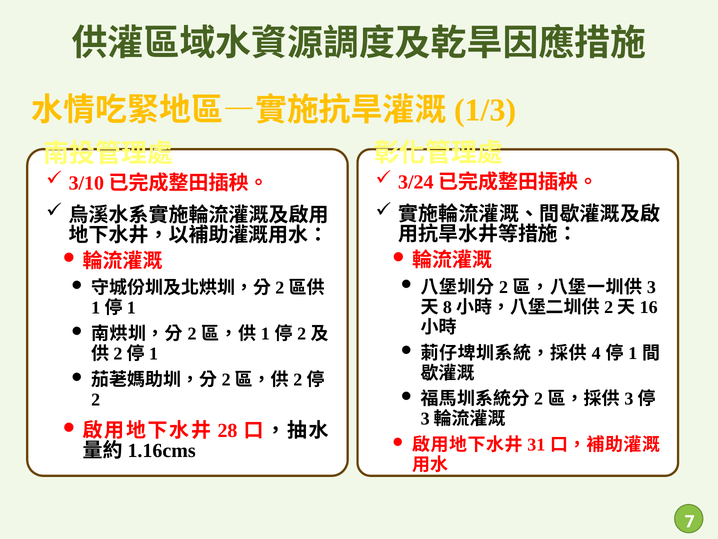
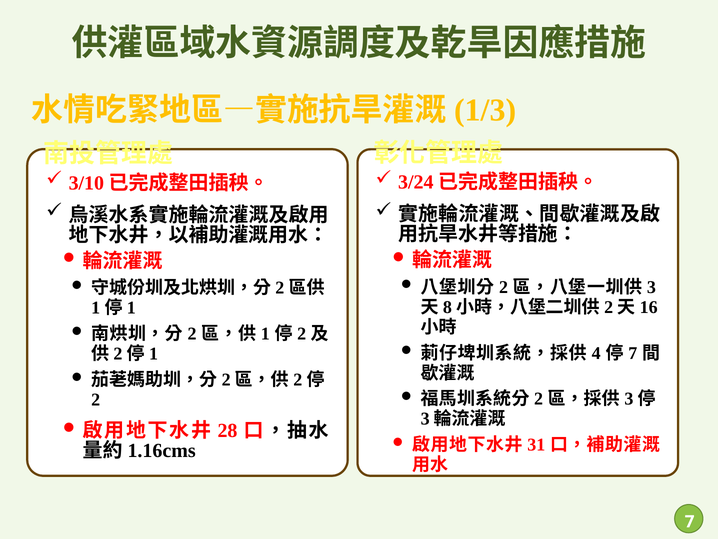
1: 1 -> 7 (633, 353)
